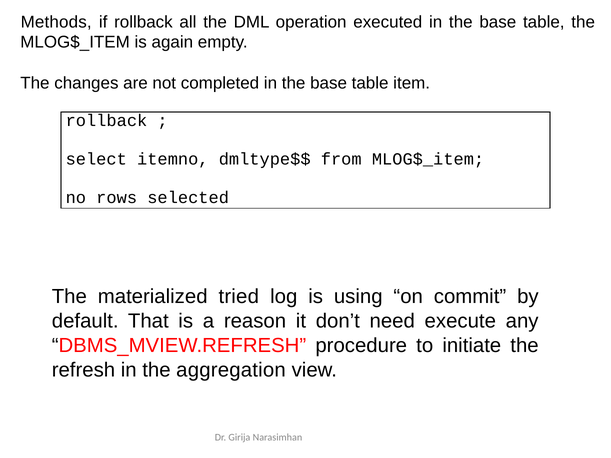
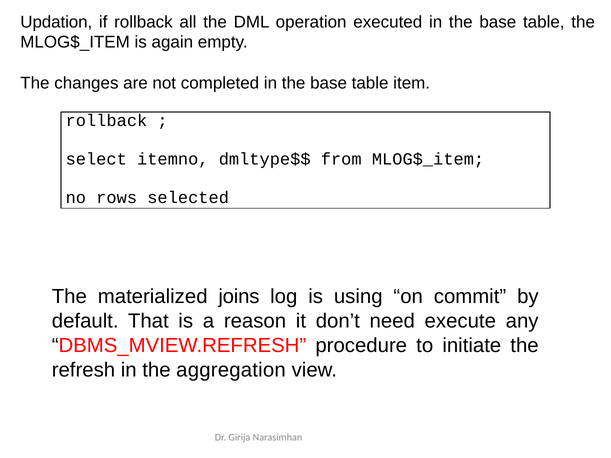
Methods: Methods -> Updation (56, 22)
tried: tried -> joins (239, 297)
